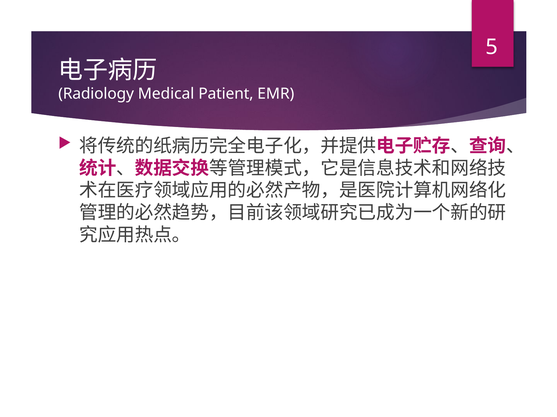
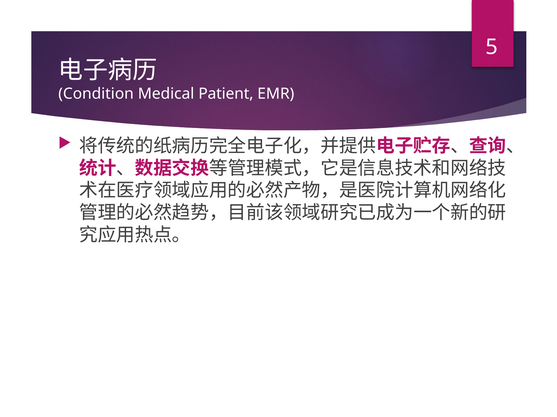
Radiology: Radiology -> Condition (96, 94)
